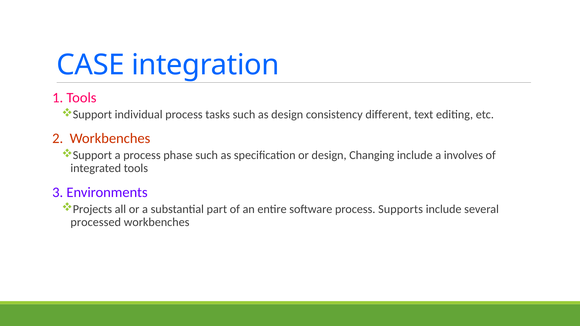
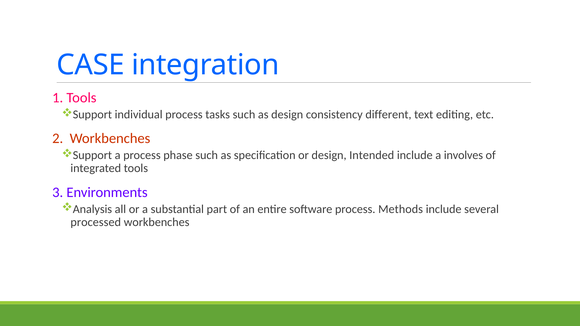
Changing: Changing -> Intended (372, 155)
Projects: Projects -> Analysis (92, 209)
Supports: Supports -> Methods (401, 209)
